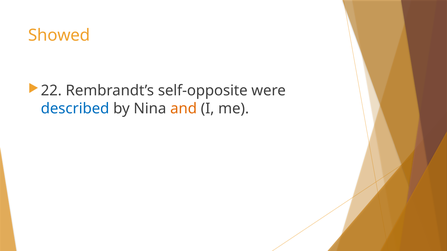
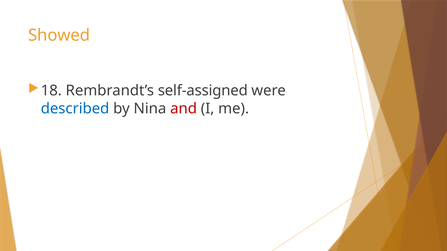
22: 22 -> 18 (51, 91)
self-opposite: self-opposite -> self-assigned (203, 91)
and colour: orange -> red (184, 109)
